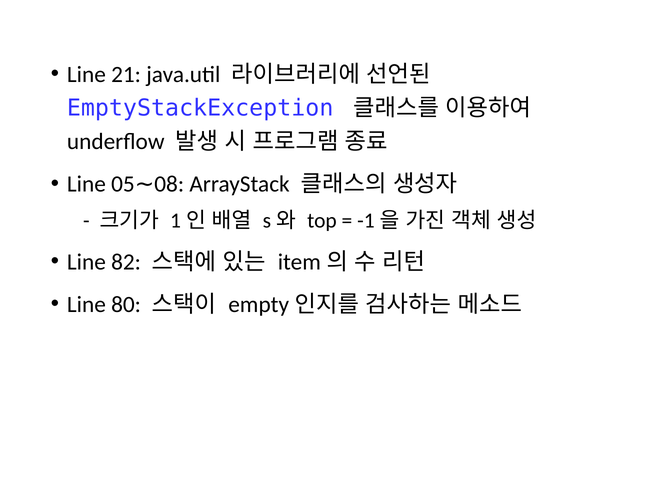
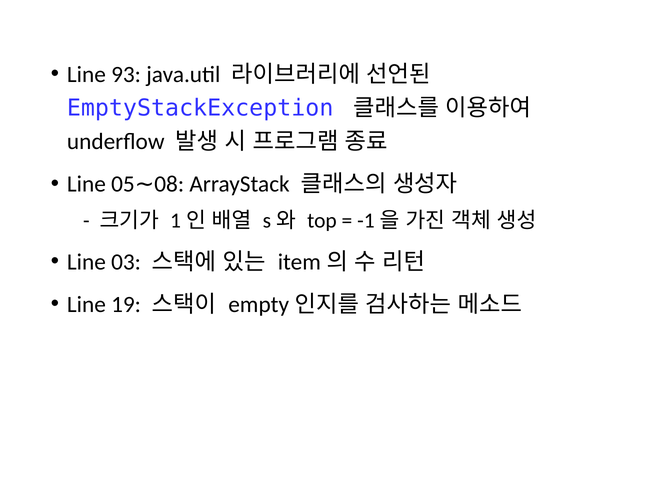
21: 21 -> 93 (126, 74)
82: 82 -> 03 (126, 262)
80: 80 -> 19 (126, 304)
